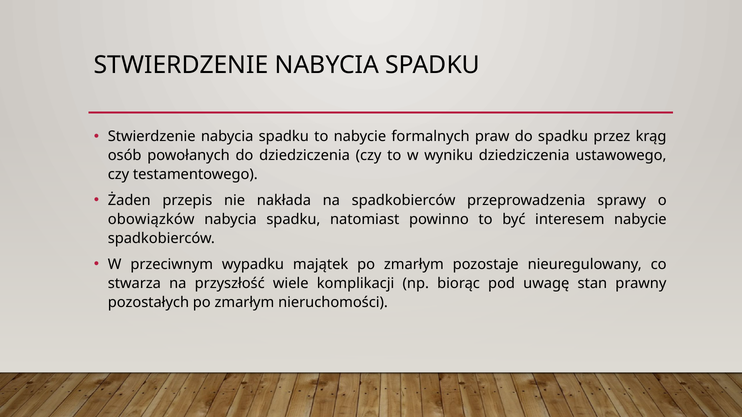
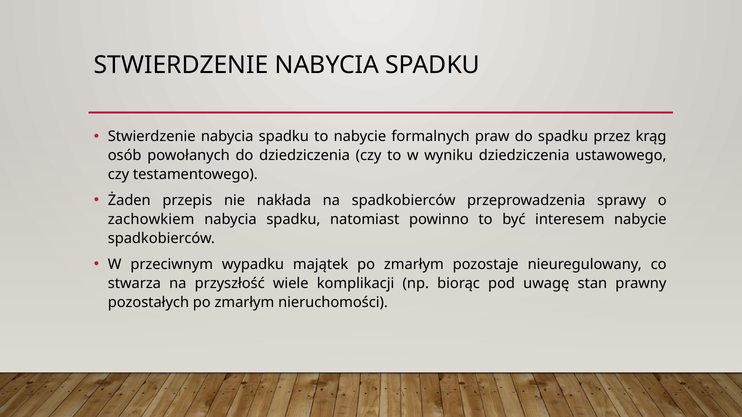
obowiązków: obowiązków -> zachowkiem (151, 220)
